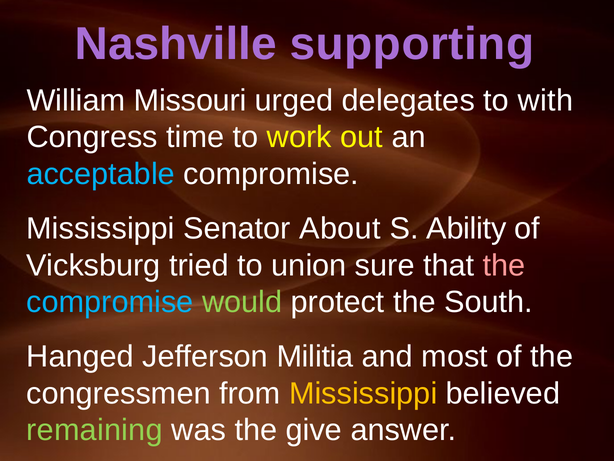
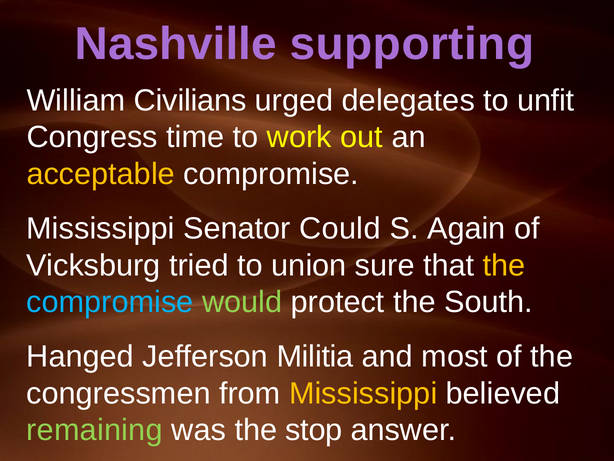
Missouri: Missouri -> Civilians (190, 100)
with: with -> unfit (546, 100)
acceptable colour: light blue -> yellow (101, 174)
About: About -> Could (340, 228)
Ability: Ability -> Again (466, 228)
the colour: pink -> yellow (504, 265)
give: give -> stop (314, 430)
